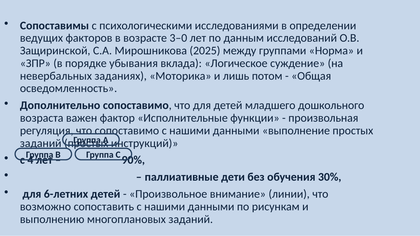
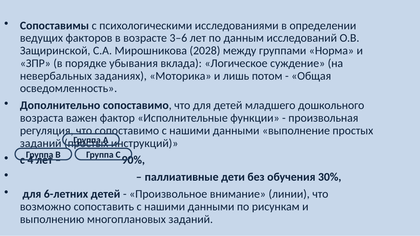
3–0: 3–0 -> 3–6 (178, 38)
2025: 2025 -> 2028 (205, 51)
